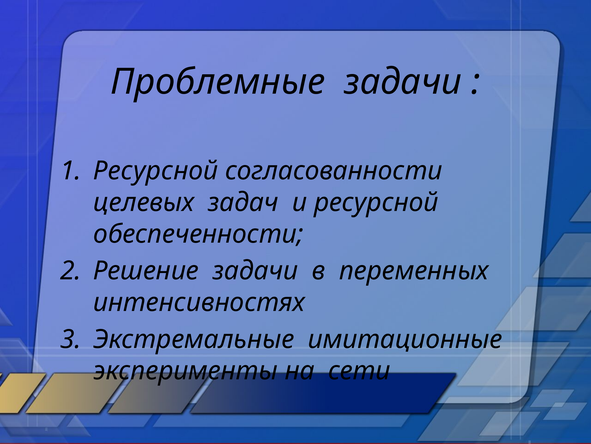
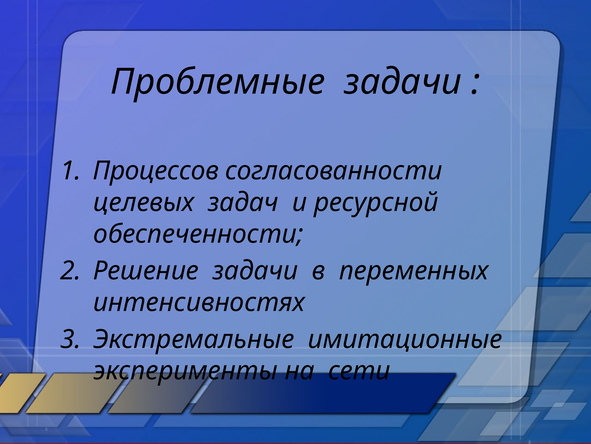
Ресурсной: Ресурсной -> Процессов (156, 171)
